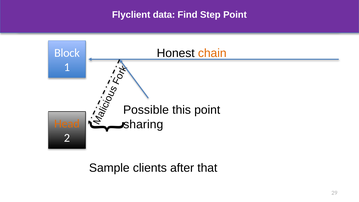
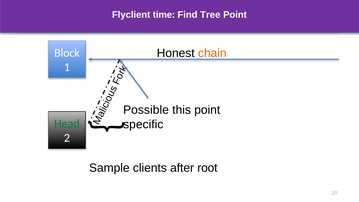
data: data -> time (164, 15)
Step: Step -> Tree (210, 15)
sharing: sharing -> specific (143, 124)
Head colour: orange -> green (67, 124)
that: that -> root (207, 168)
